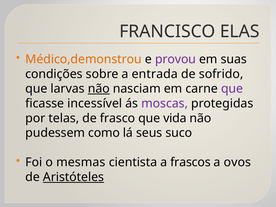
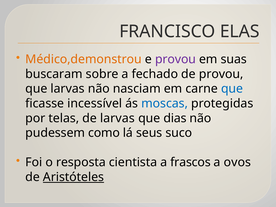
condições: condições -> buscaram (54, 74)
entrada: entrada -> fechado (155, 74)
de sofrido: sofrido -> provou (221, 74)
não underline: present -> none (99, 89)
que colour: purple -> blue (232, 89)
moscas colour: purple -> blue (165, 103)
de frasco: frasco -> larvas (117, 118)
vida: vida -> dias (175, 118)
mesmas: mesmas -> resposta (81, 162)
